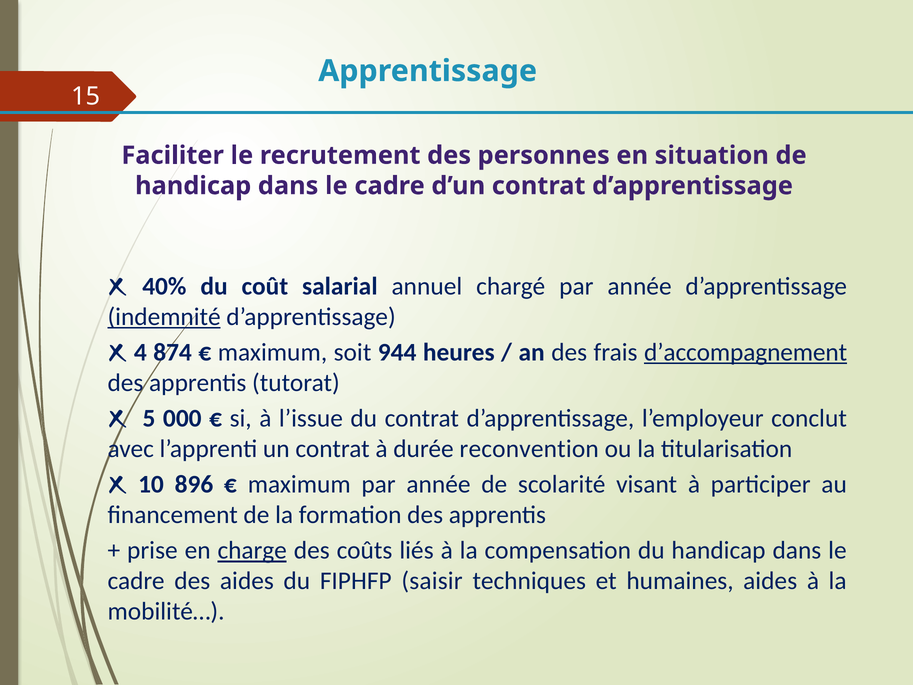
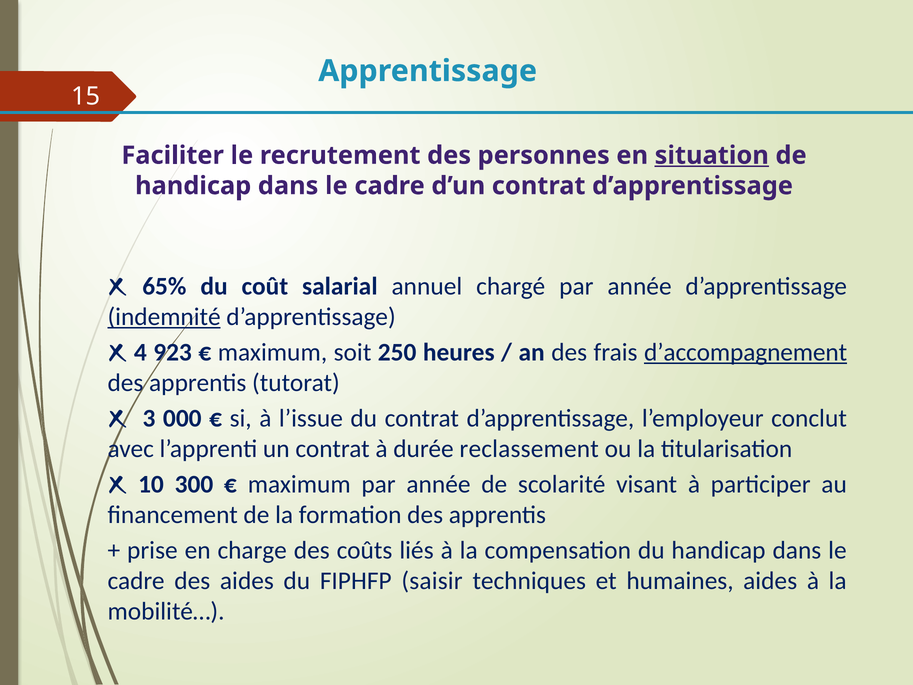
situation underline: none -> present (712, 155)
40%: 40% -> 65% (164, 286)
874: 874 -> 923 (173, 352)
944: 944 -> 250 (397, 352)
5: 5 -> 3 (149, 418)
reconvention: reconvention -> reclassement (529, 449)
896: 896 -> 300 (194, 484)
charge underline: present -> none (252, 550)
